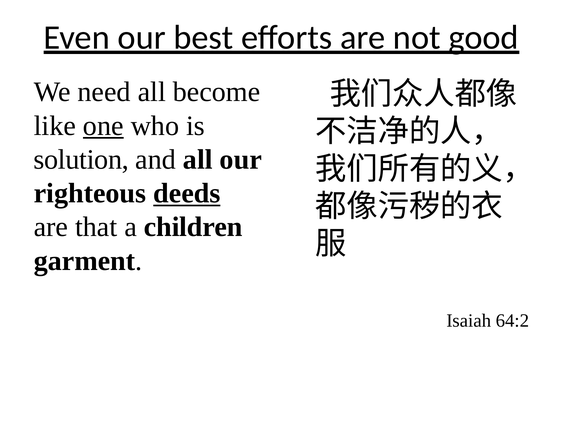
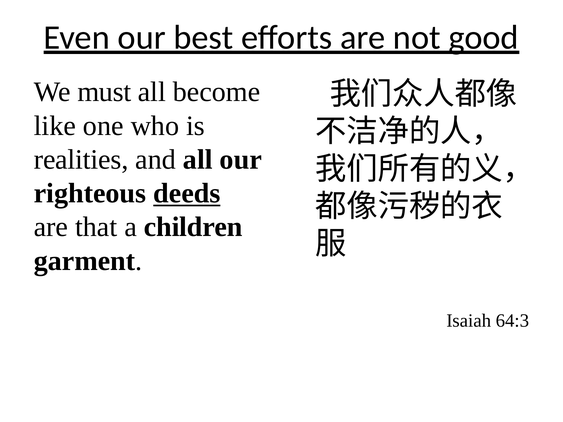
need: need -> must (104, 92)
one underline: present -> none (103, 126)
solution: solution -> realities (81, 160)
64:2: 64:2 -> 64:3 (512, 321)
